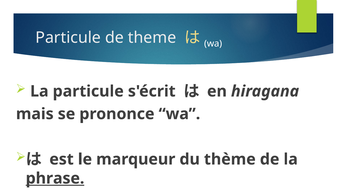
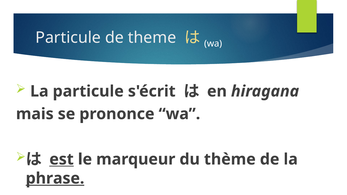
est underline: none -> present (62, 159)
